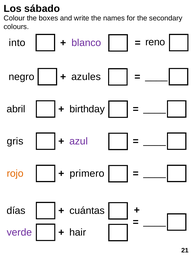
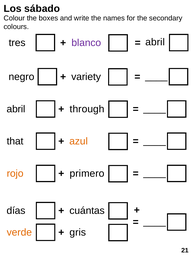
into: into -> tres (17, 43)
reno: reno -> abril (155, 42)
azules: azules -> variety (86, 77)
birthday: birthday -> through (87, 109)
gris: gris -> that (15, 142)
azul colour: purple -> orange (79, 142)
verde colour: purple -> orange (19, 233)
hair: hair -> gris (78, 233)
